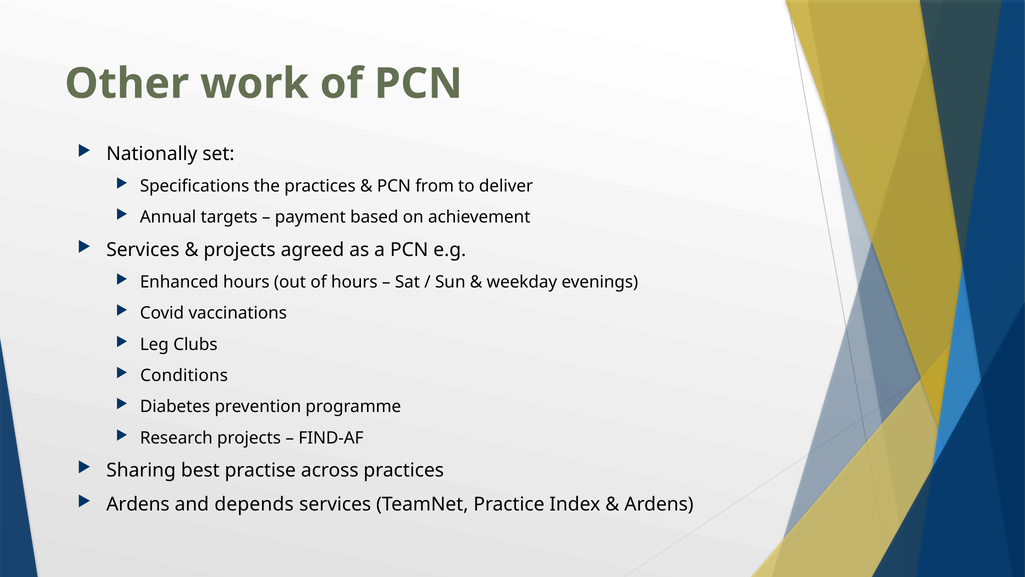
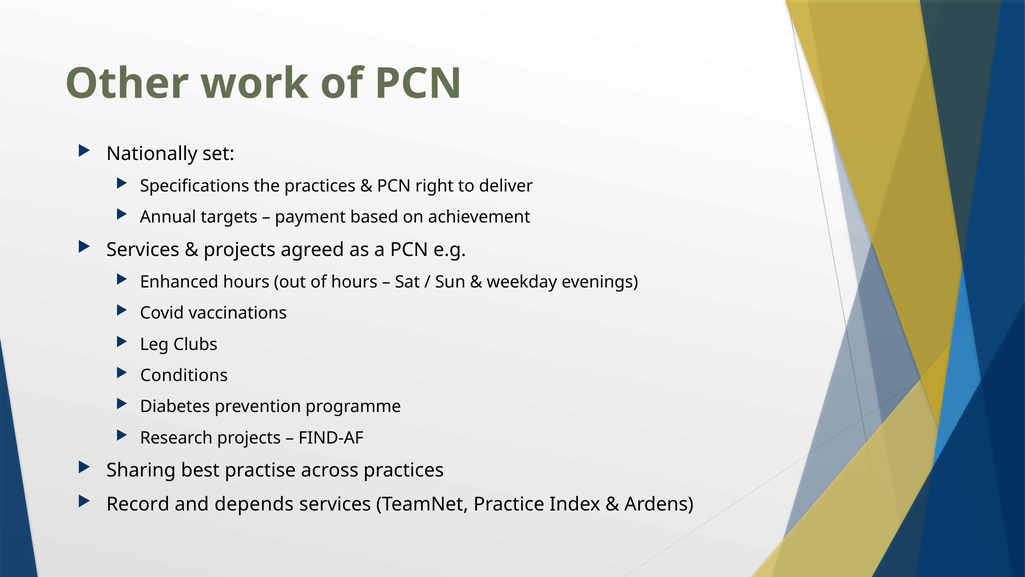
from: from -> right (435, 186)
Ardens: Ardens -> Record (138, 504)
